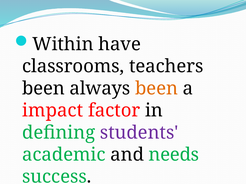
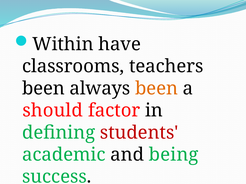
impact: impact -> should (53, 111)
students colour: purple -> red (139, 133)
needs: needs -> being (174, 155)
